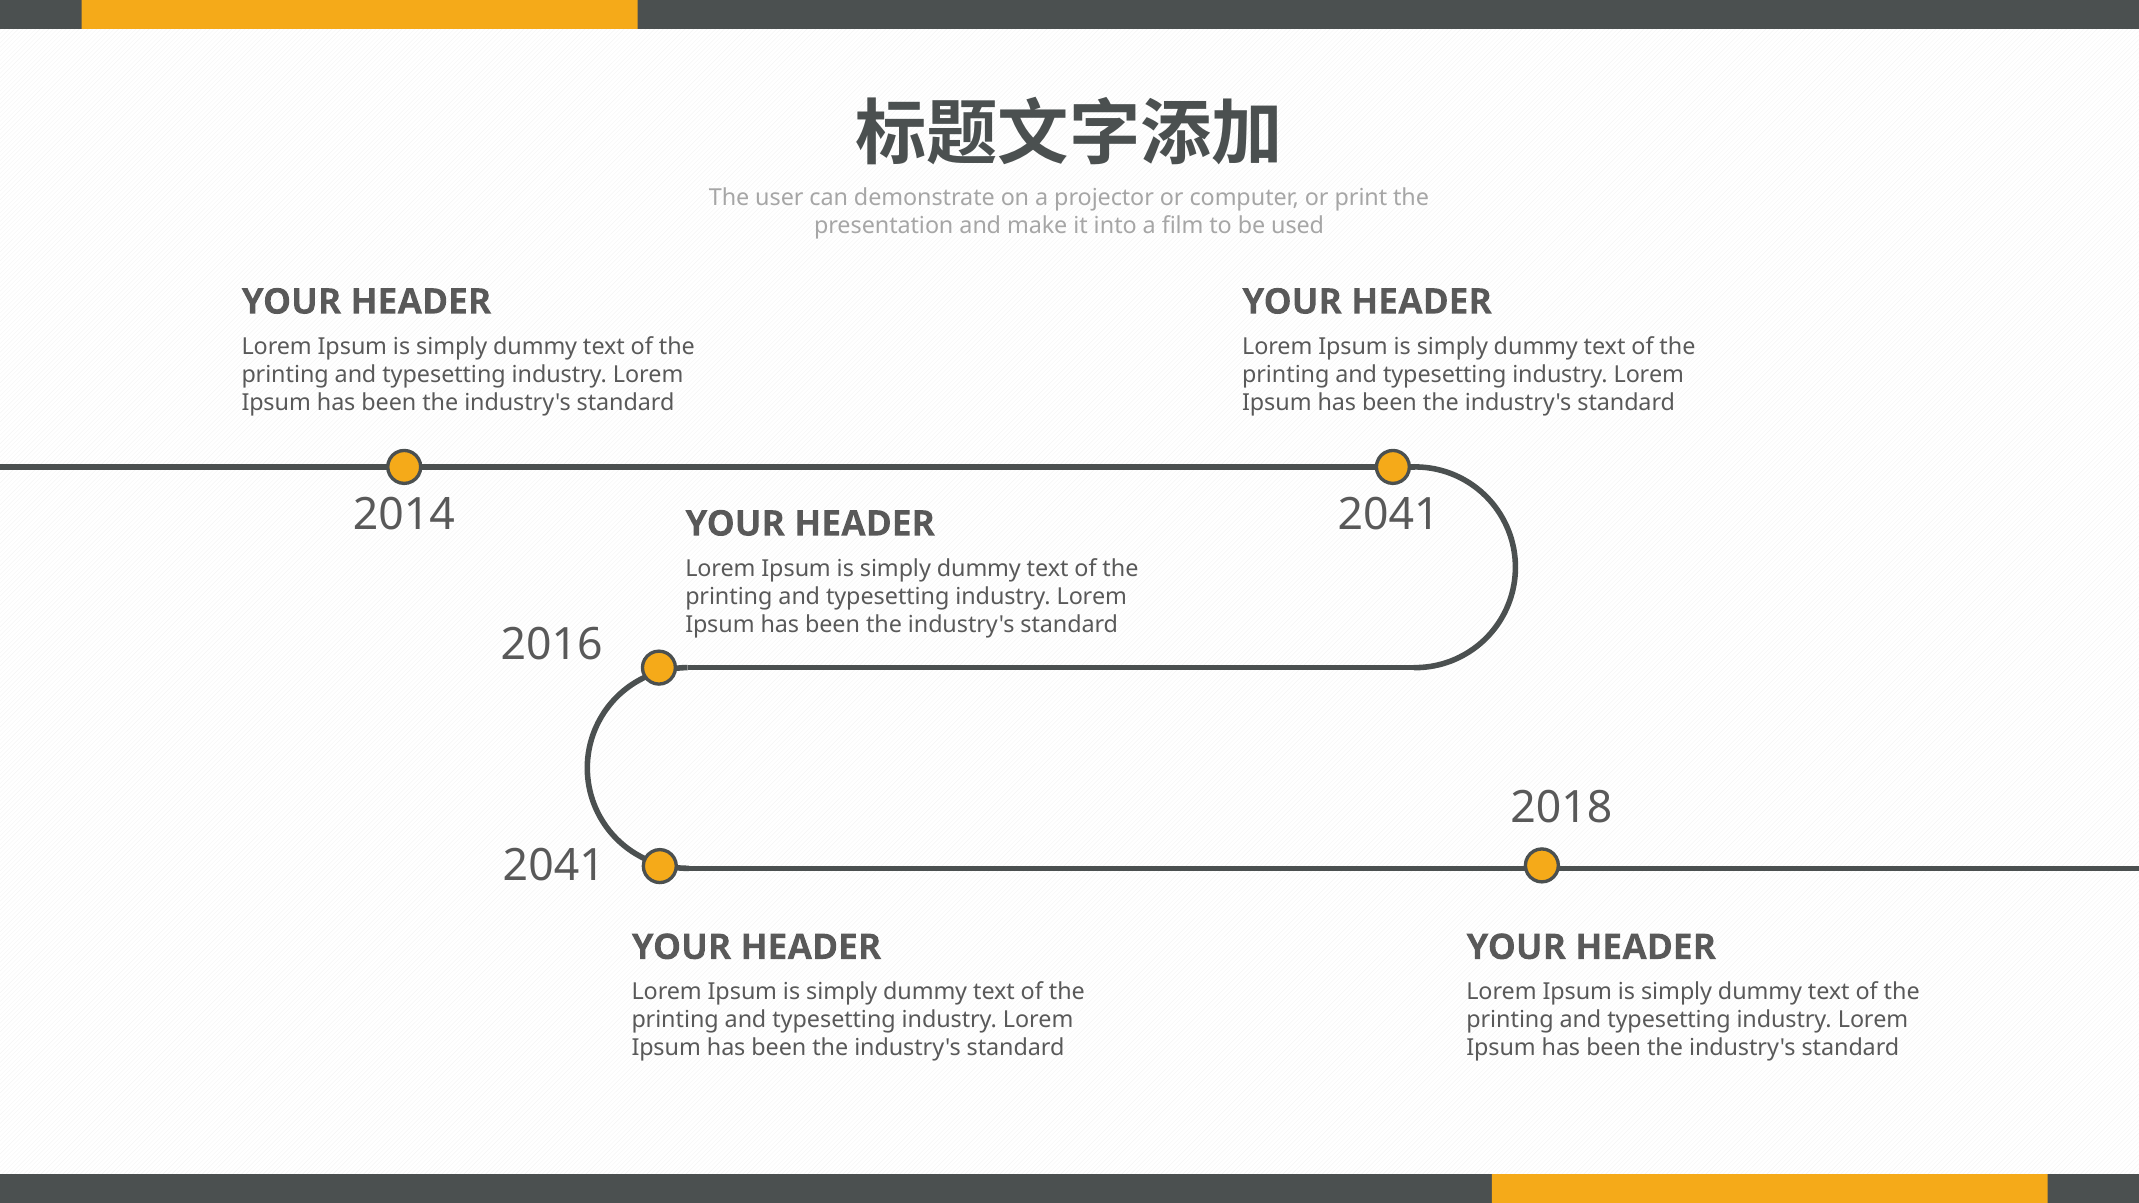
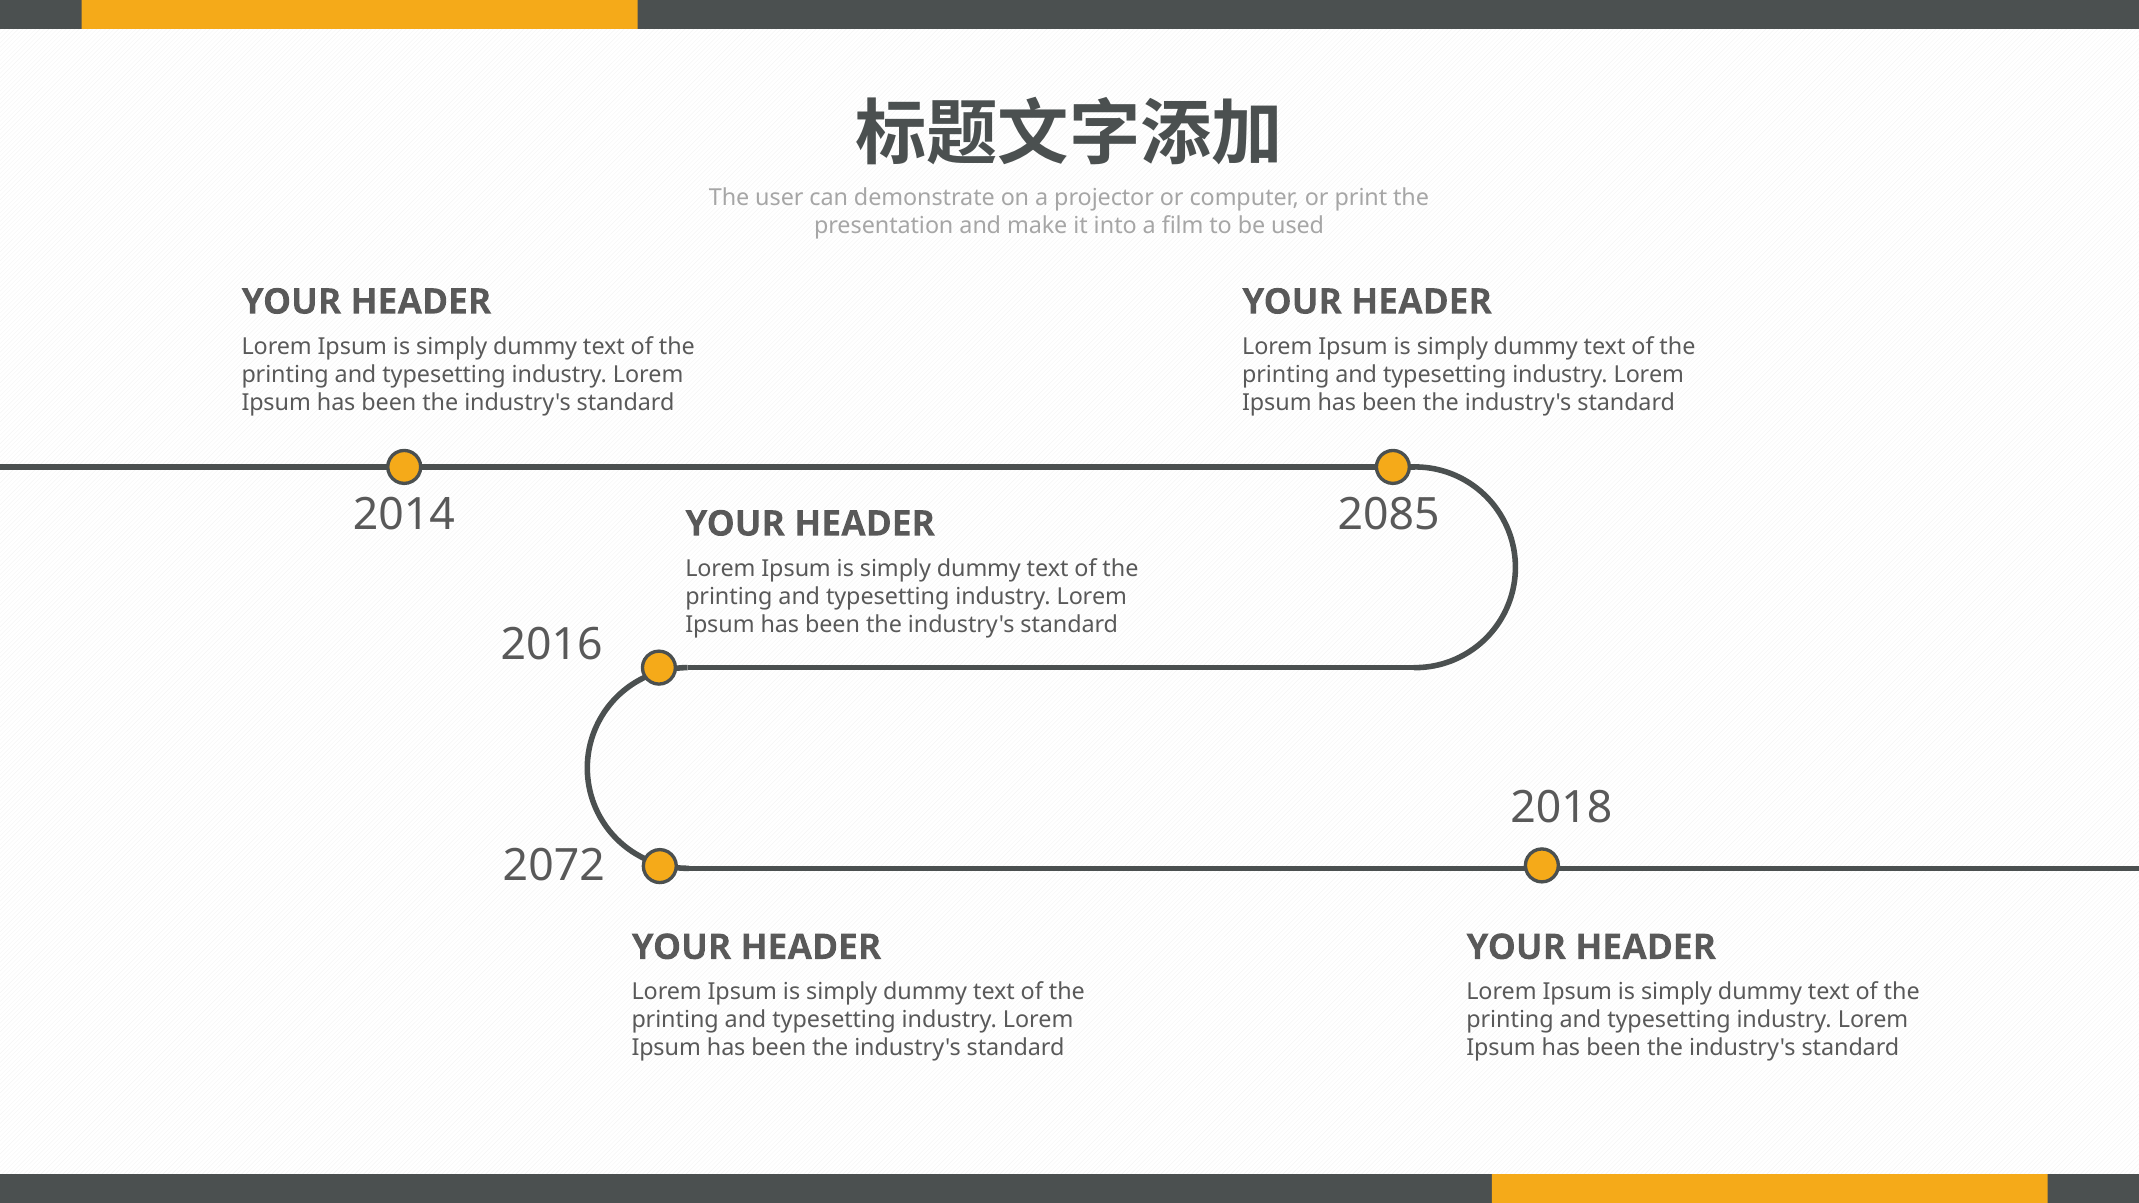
2041: 2041 -> 2085 (1389, 515)
2041: 2041 -> 2072 (554, 866)
